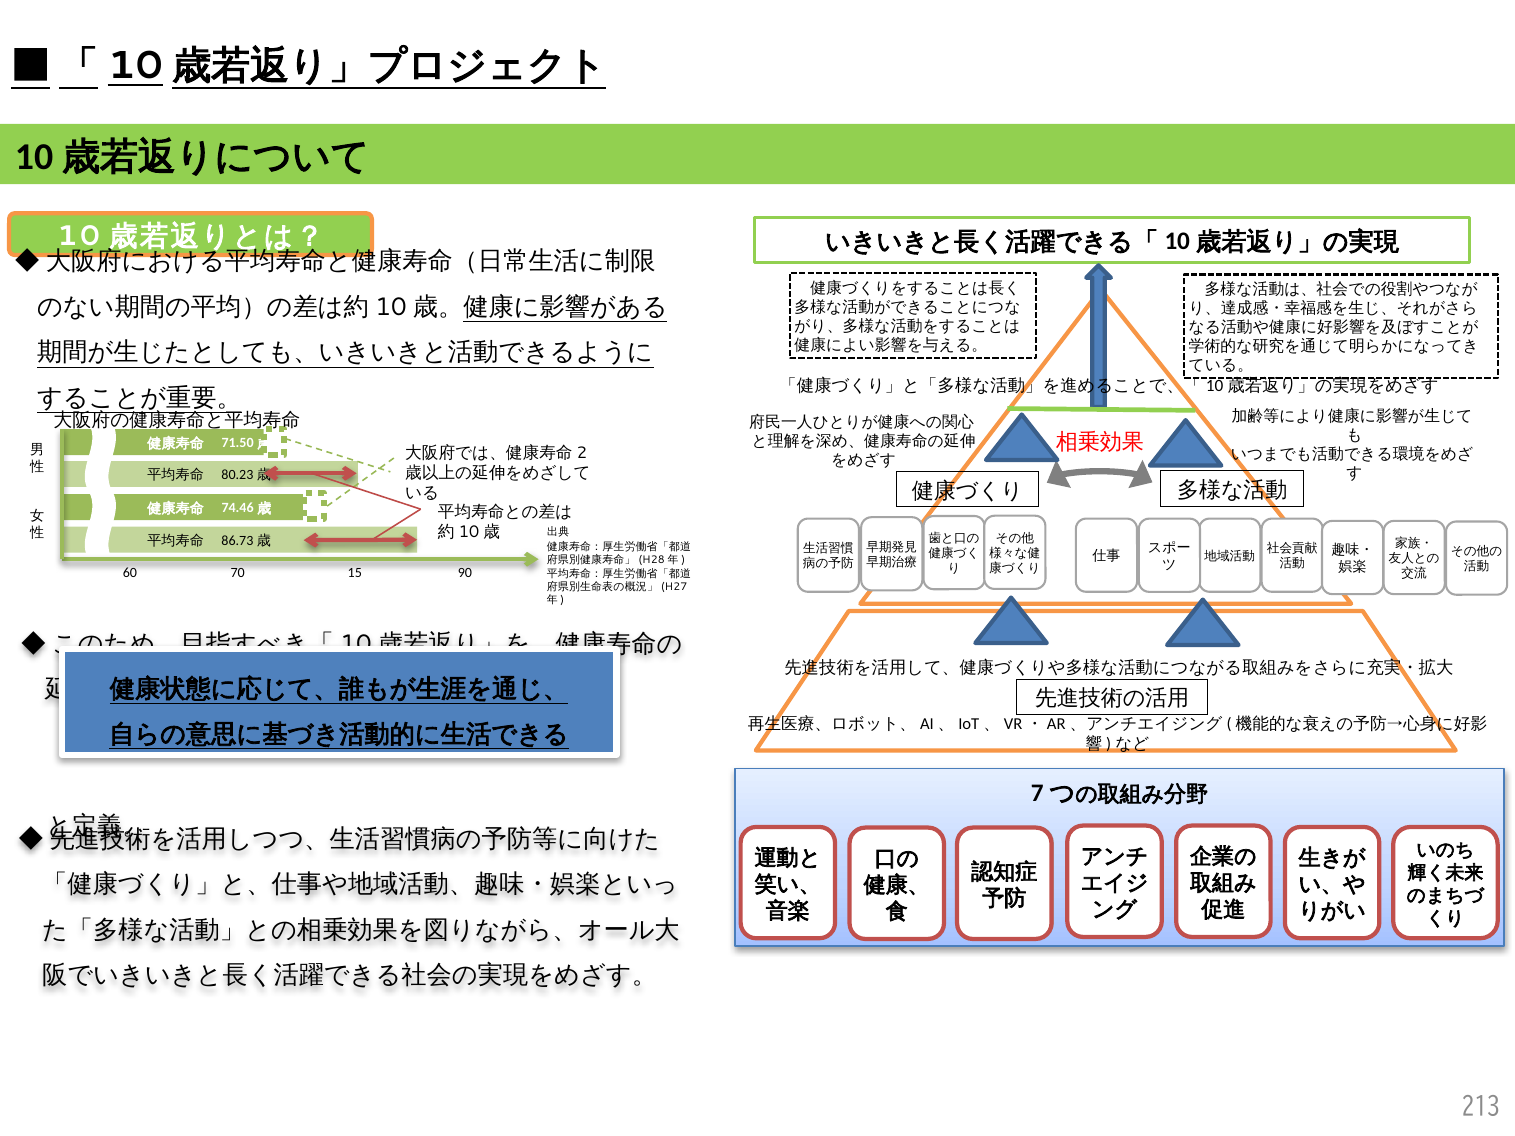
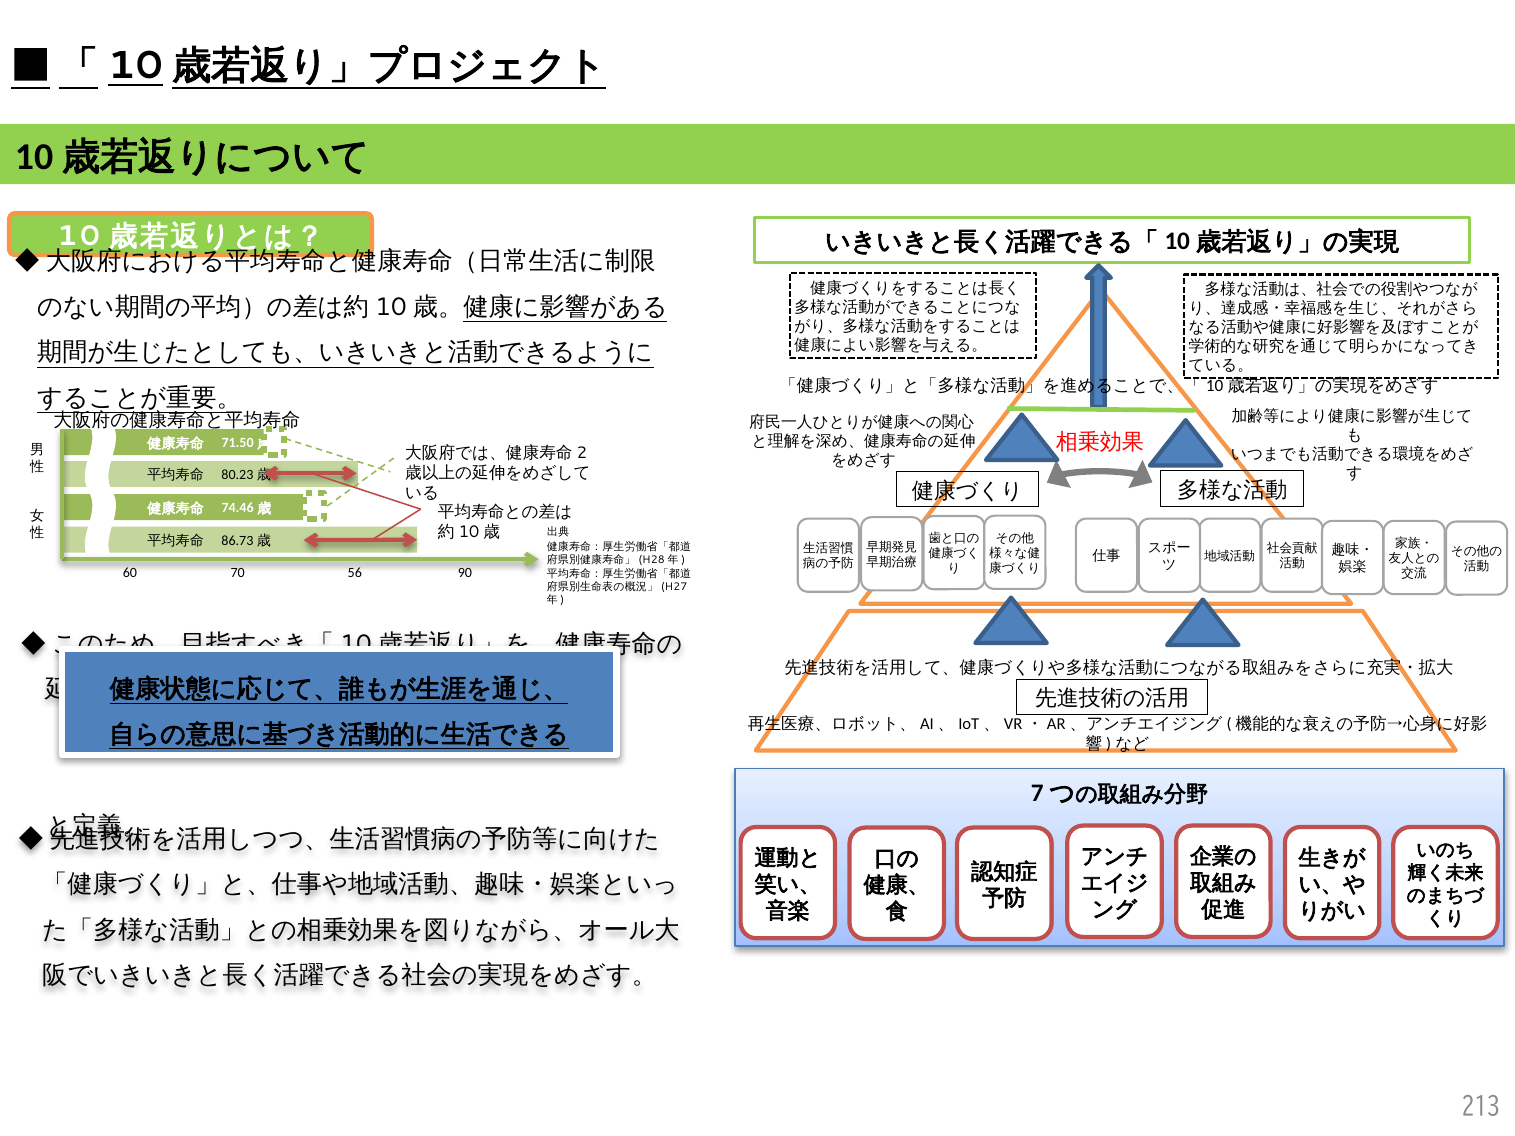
15: 15 -> 56 (355, 573)
